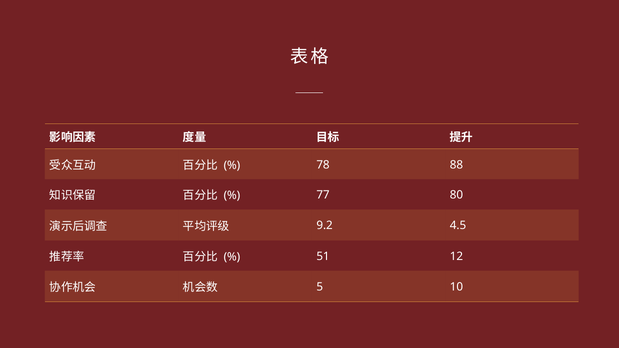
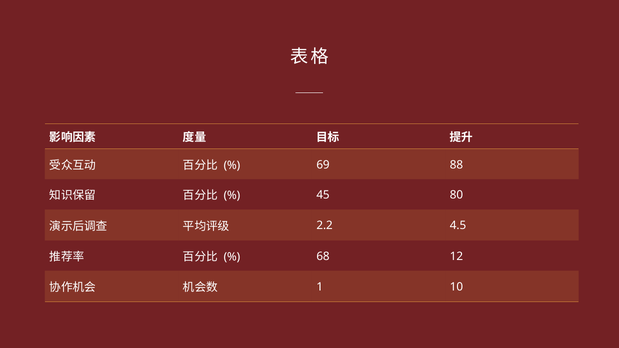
78: 78 -> 69 (323, 165)
77: 77 -> 45 (323, 195)
9.2: 9.2 -> 2.2 (325, 226)
51: 51 -> 68 (323, 256)
5: 5 -> 1 (320, 287)
